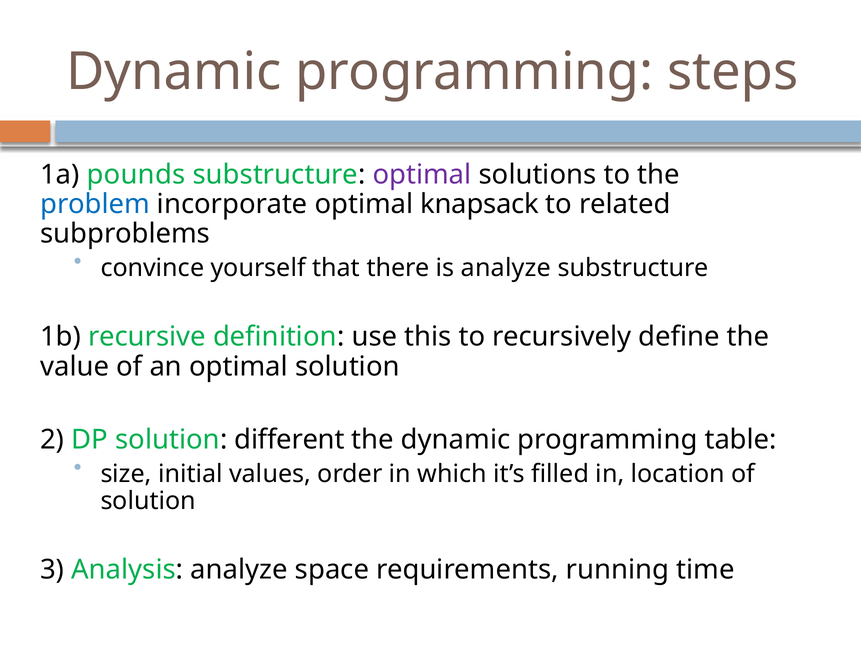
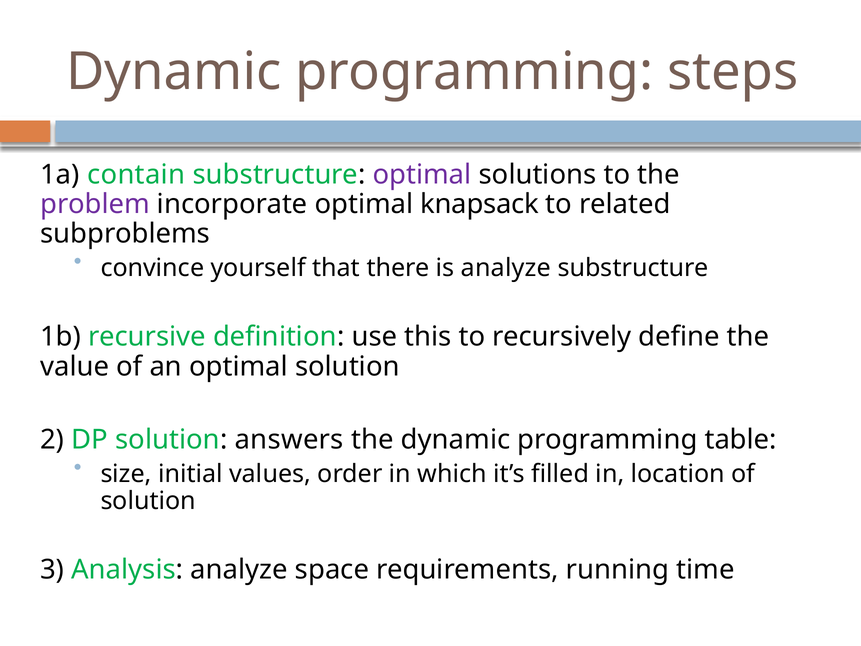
pounds: pounds -> contain (136, 174)
problem colour: blue -> purple (95, 204)
different: different -> answers (289, 440)
